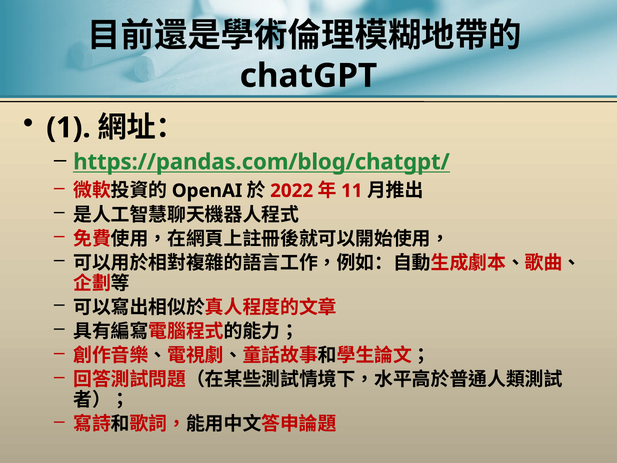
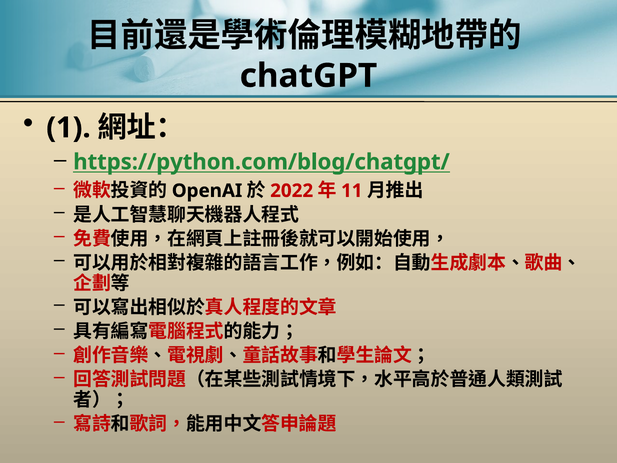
https://pandas.com/blog/chatgpt/: https://pandas.com/blog/chatgpt/ -> https://python.com/blog/chatgpt/ (261, 162)
